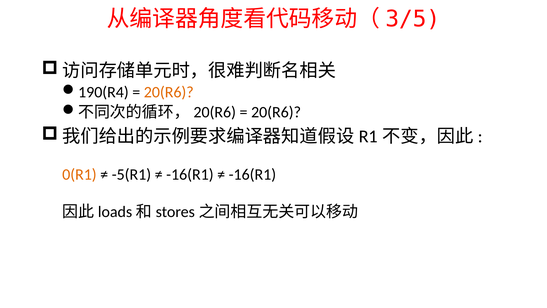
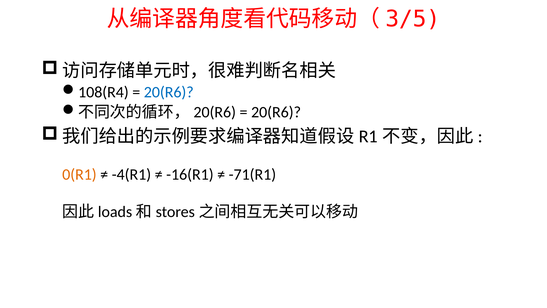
190(R4: 190(R4 -> 108(R4 (103, 92)
20(R6 colour: orange -> blue (169, 92)
-5(R1: -5(R1 -> -4(R1 (131, 174)
-16(R1: -16(R1 -> -71(R1 (252, 174)
